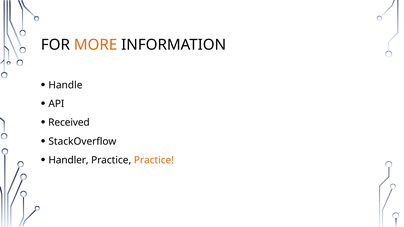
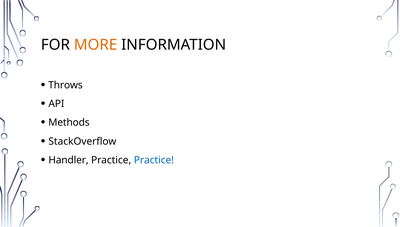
Handle: Handle -> Throws (66, 85)
Received: Received -> Methods (69, 123)
Practice colour: orange -> blue (154, 160)
